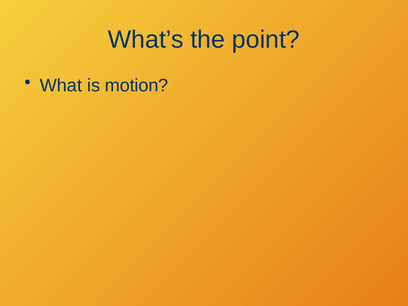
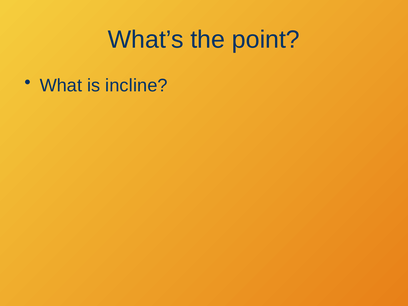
motion: motion -> incline (136, 86)
